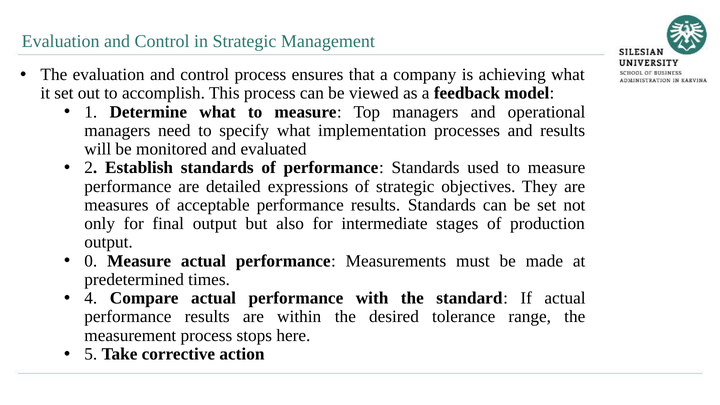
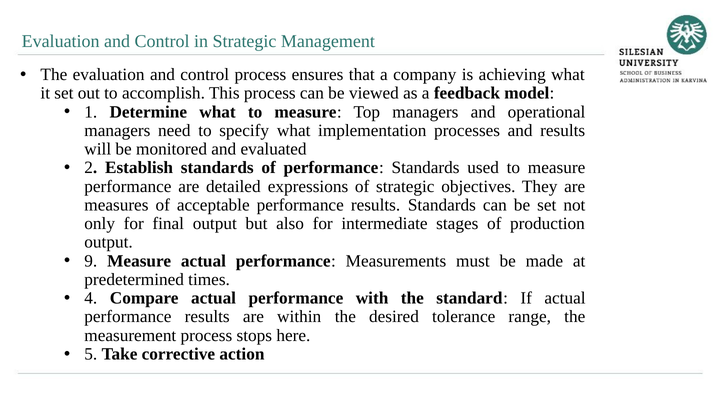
0: 0 -> 9 (91, 261)
